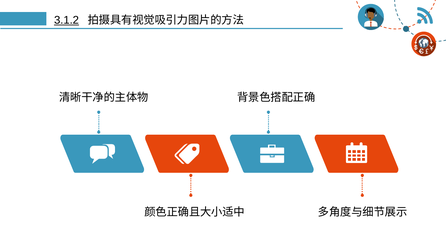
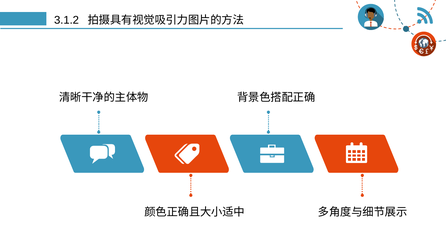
3.1.2 underline: present -> none (67, 20)
